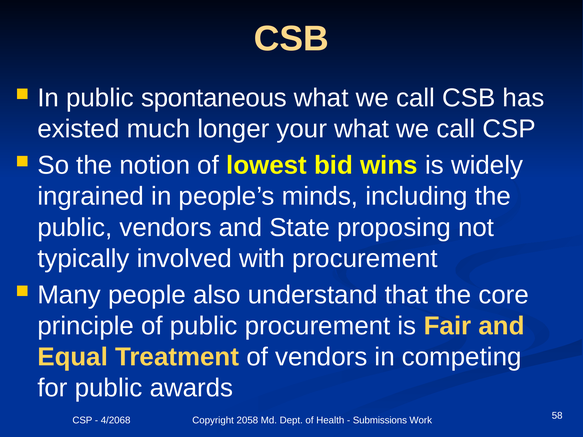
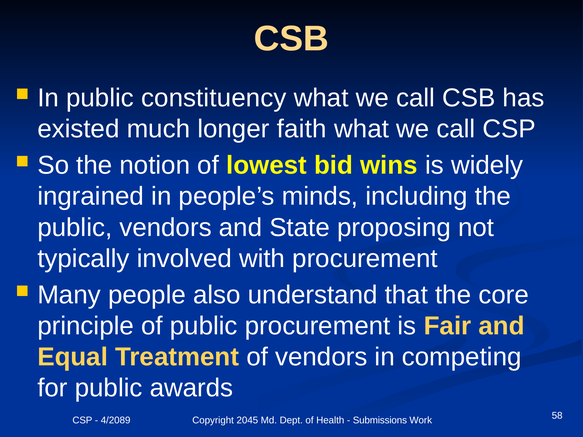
spontaneous: spontaneous -> constituency (214, 98)
your: your -> faith (302, 129)
4/2068: 4/2068 -> 4/2089 (116, 421)
2058: 2058 -> 2045 (247, 421)
